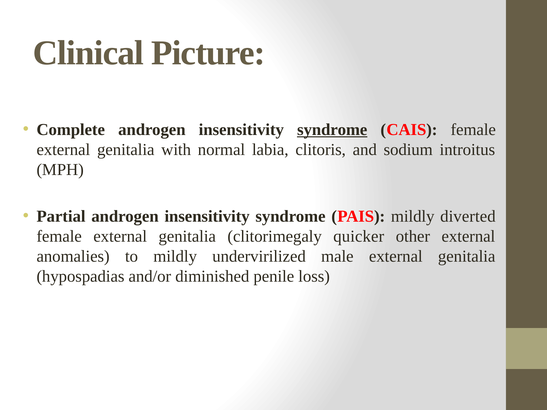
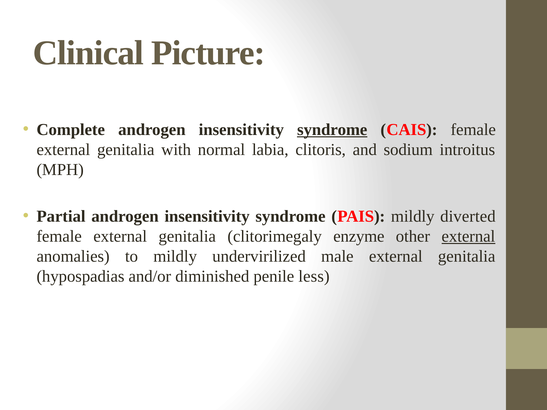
quicker: quicker -> enzyme (359, 236)
external underline: none -> present (468, 236)
loss: loss -> less (314, 277)
